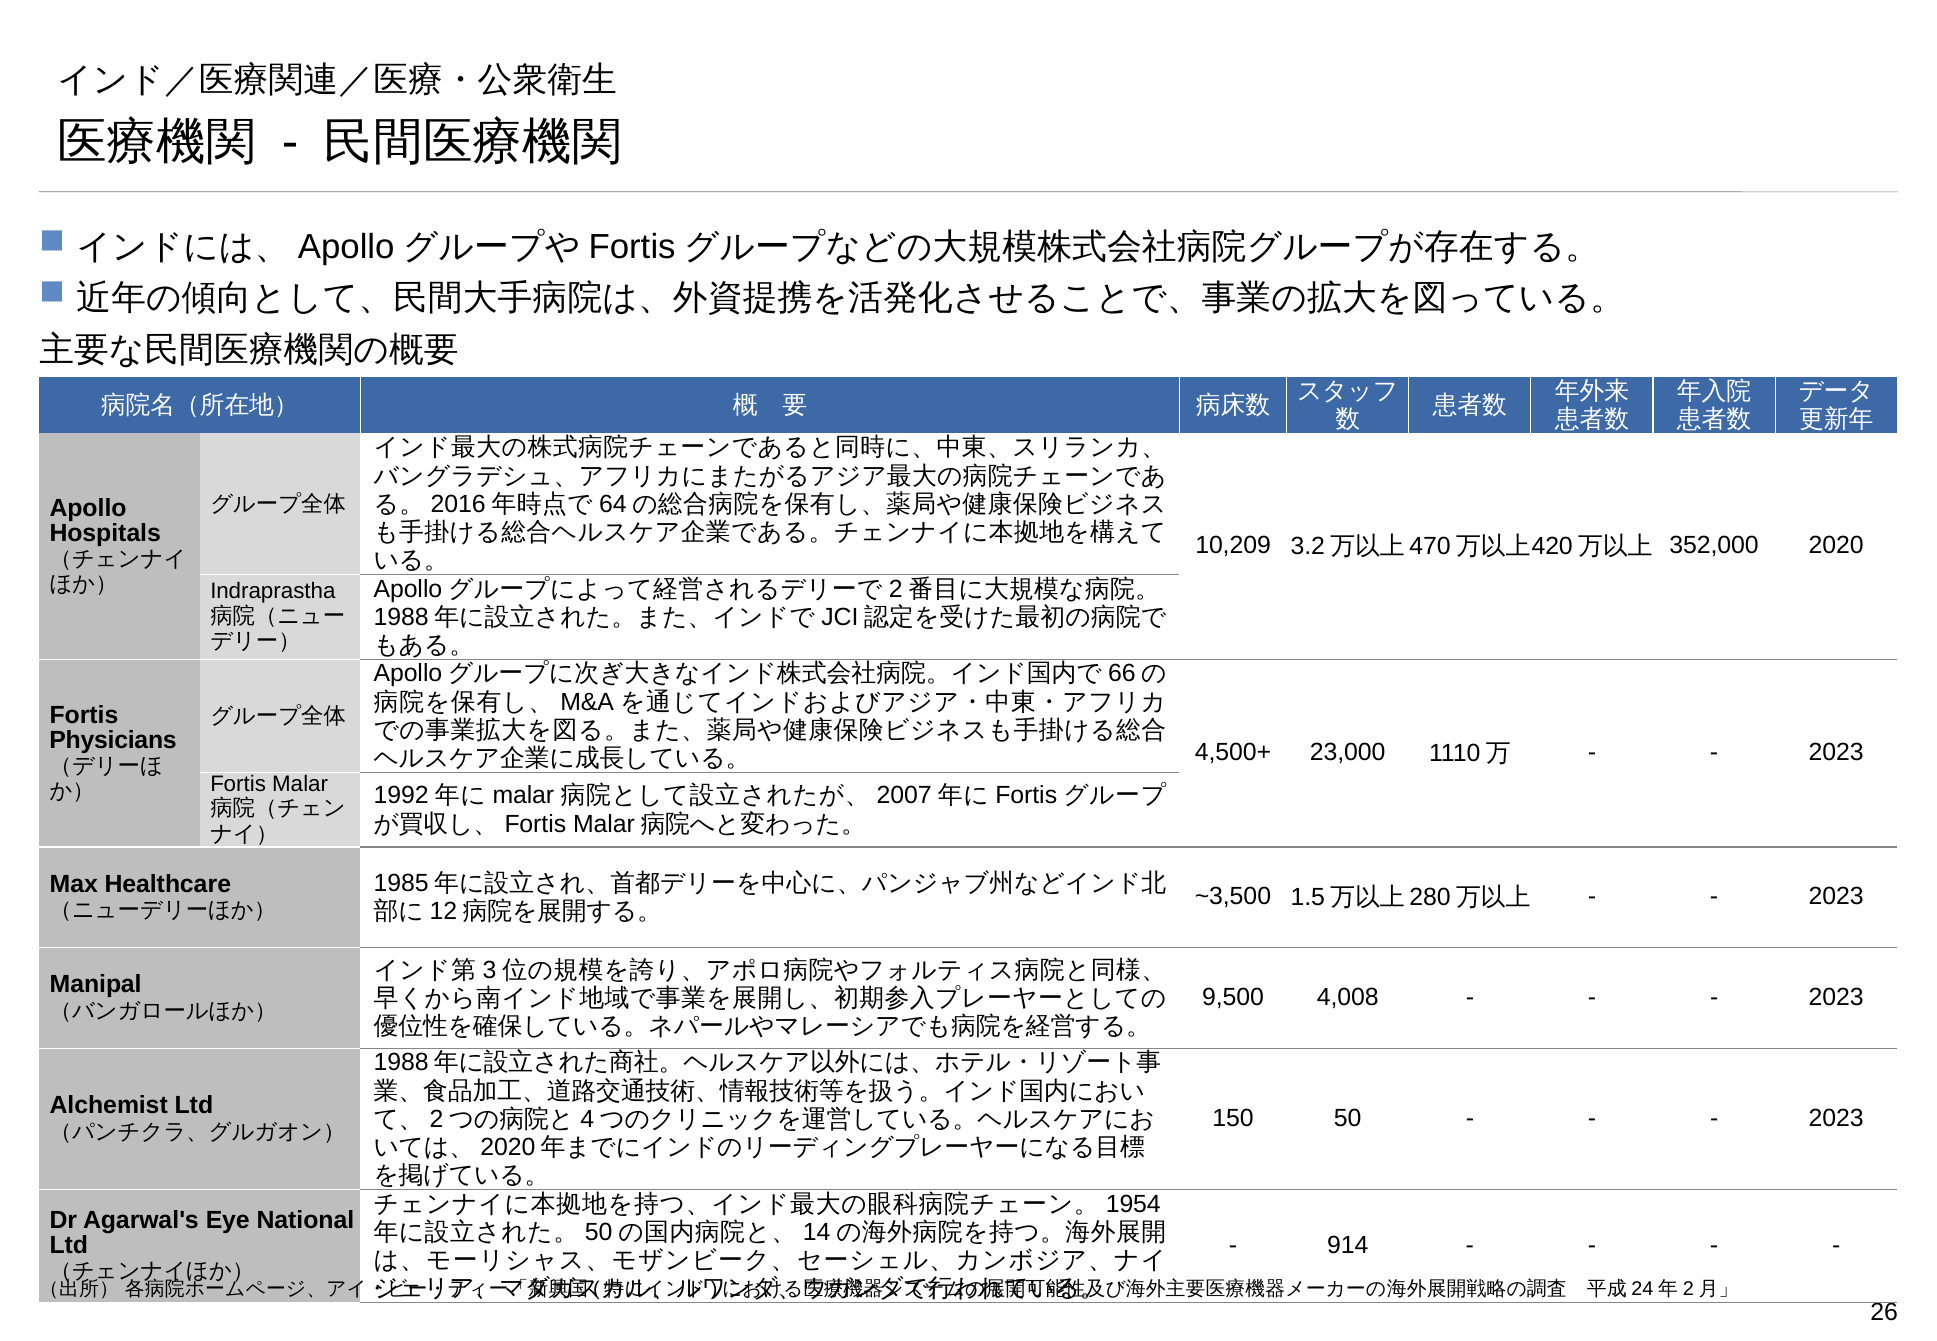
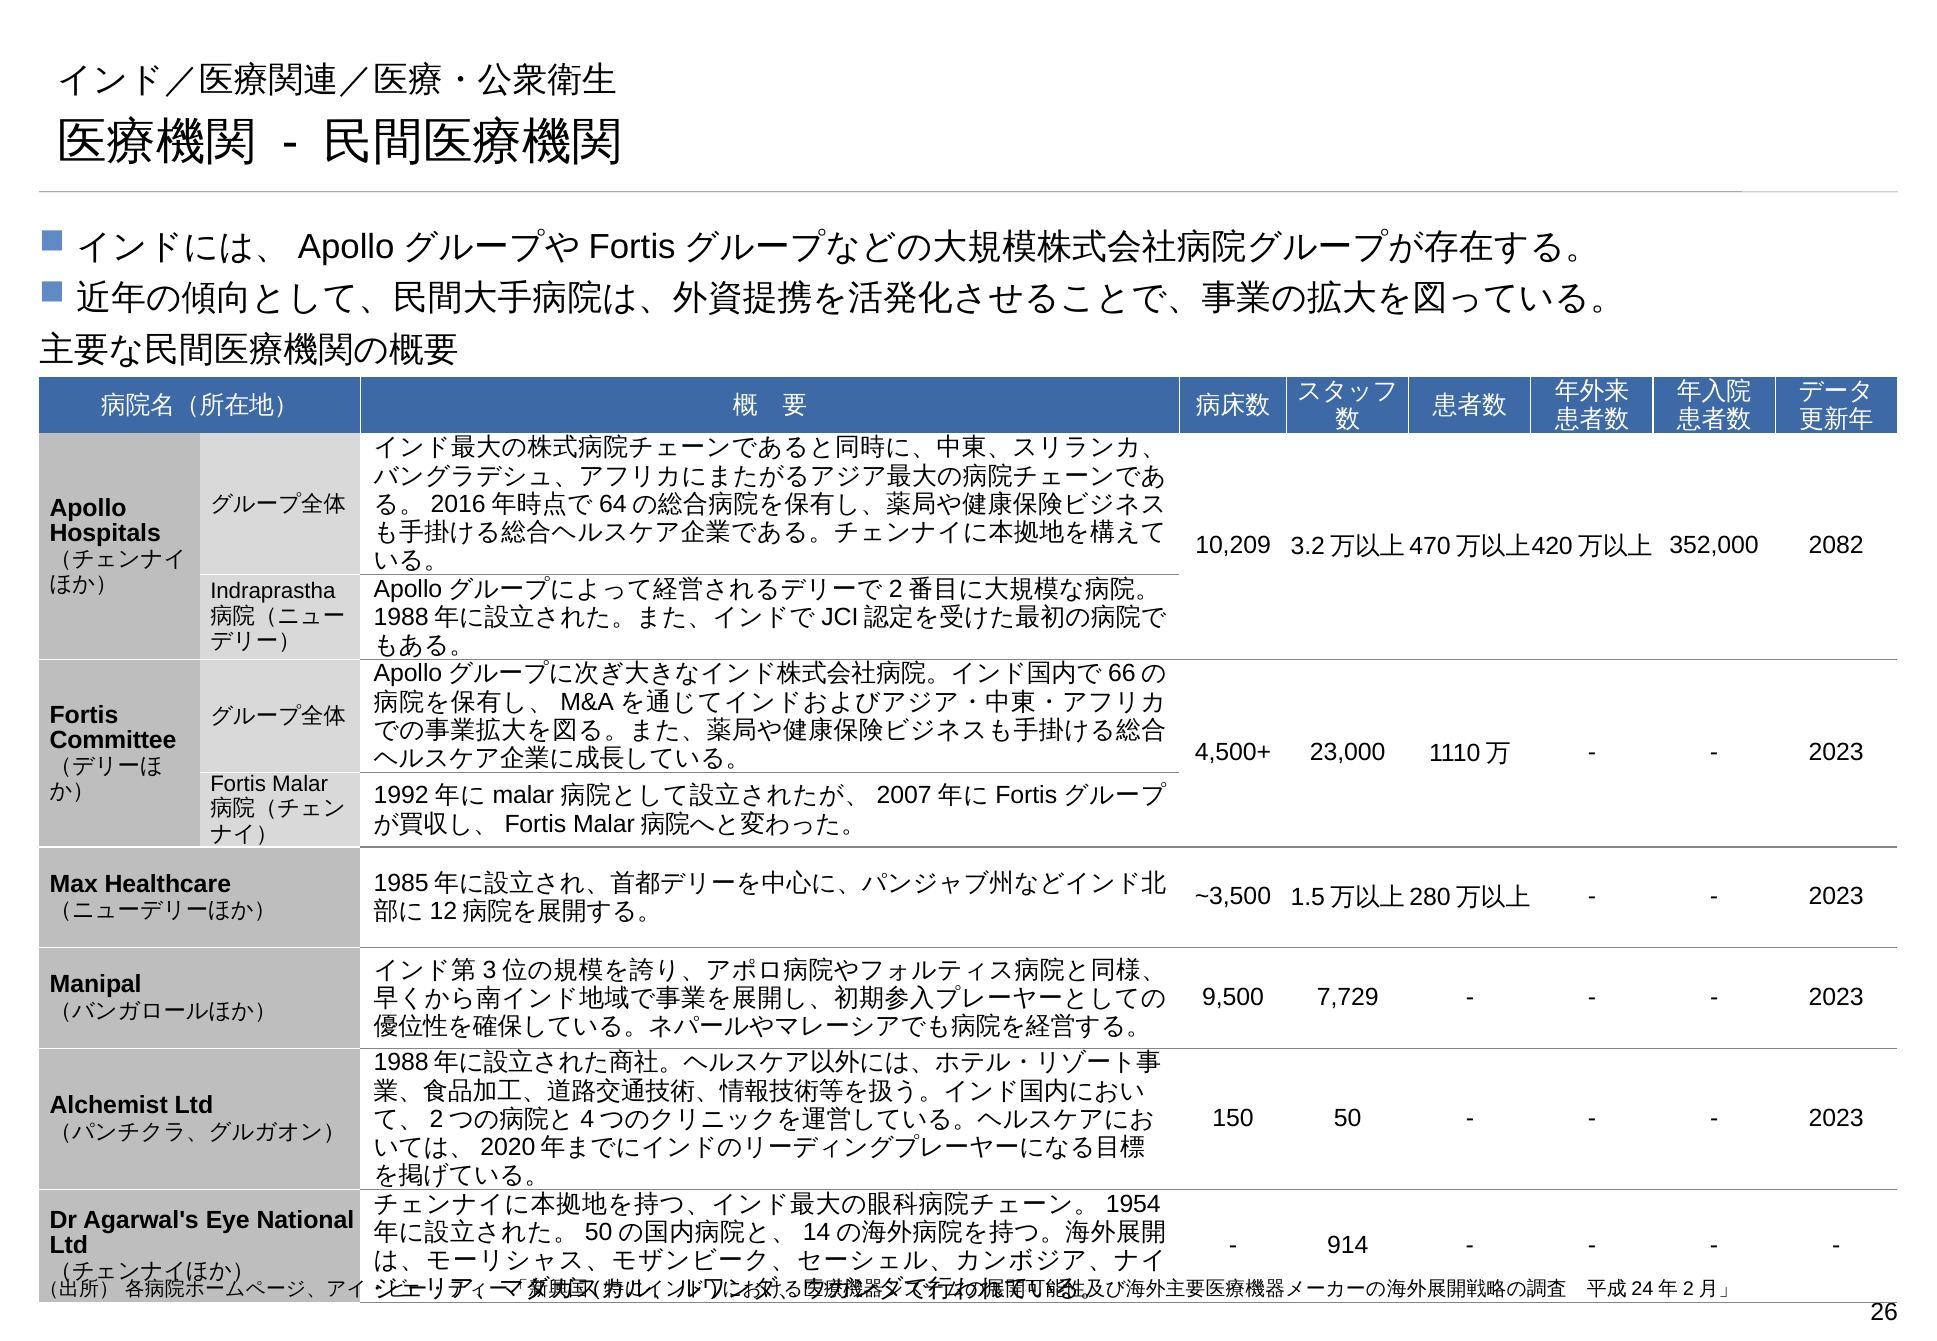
2020: 2020 -> 2082 (1836, 546)
Physicians: Physicians -> Committee (113, 740)
4,008: 4,008 -> 7,729 (1348, 997)
